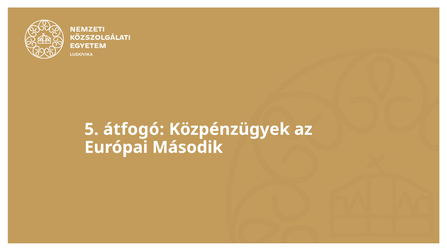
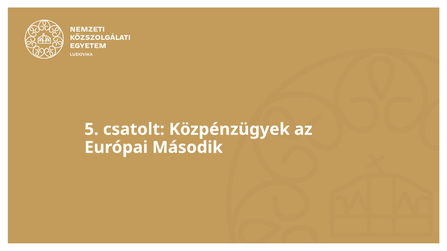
átfogó: átfogó -> csatolt (134, 130)
